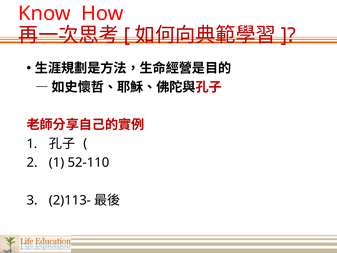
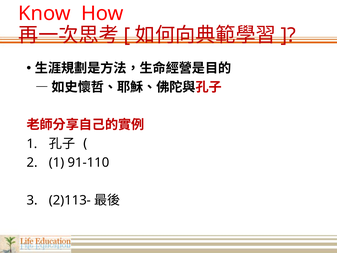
52-110: 52-110 -> 91-110 (89, 162)
